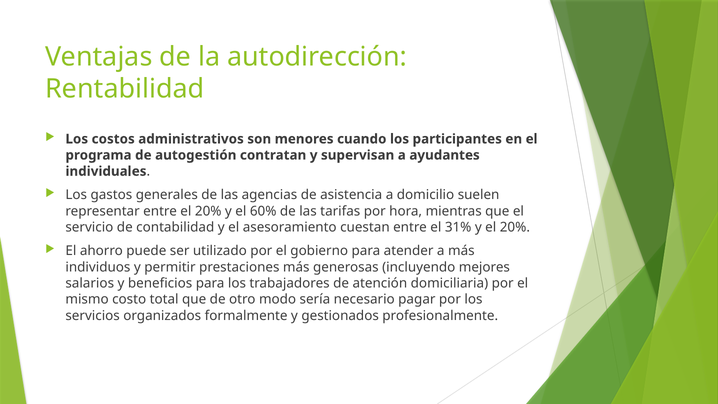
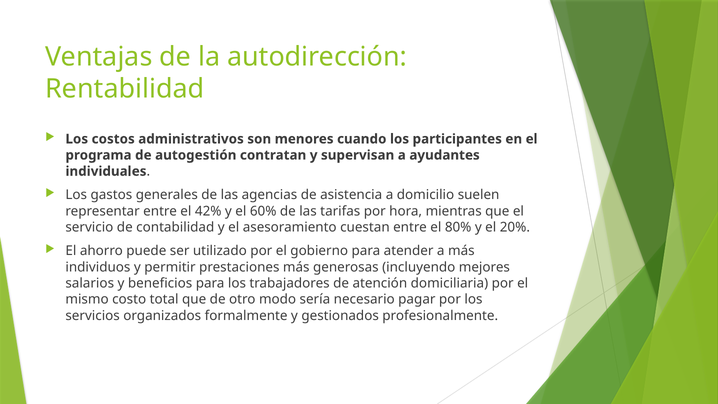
entre el 20%: 20% -> 42% (208, 211)
31%: 31% -> 80% (458, 227)
